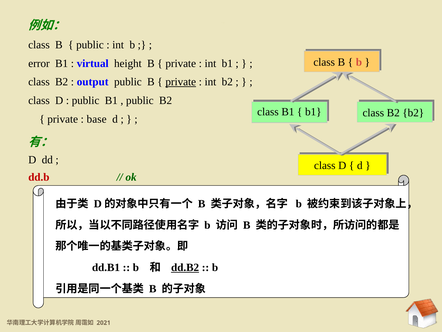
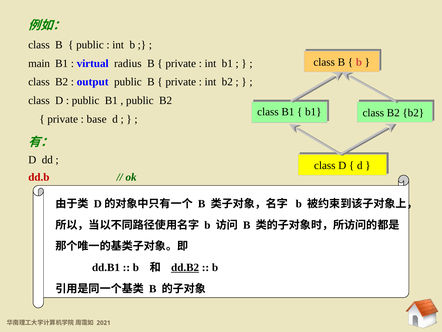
error: error -> main (39, 63)
height: height -> radius (128, 63)
private underline: present -> none (181, 82)
